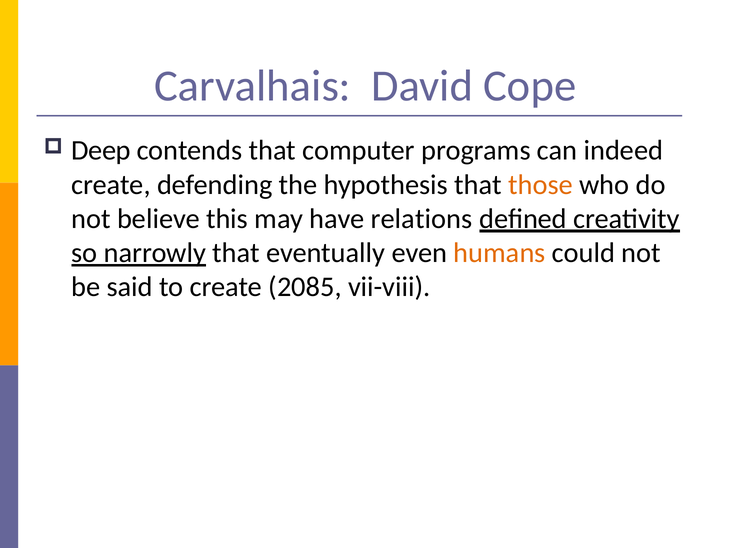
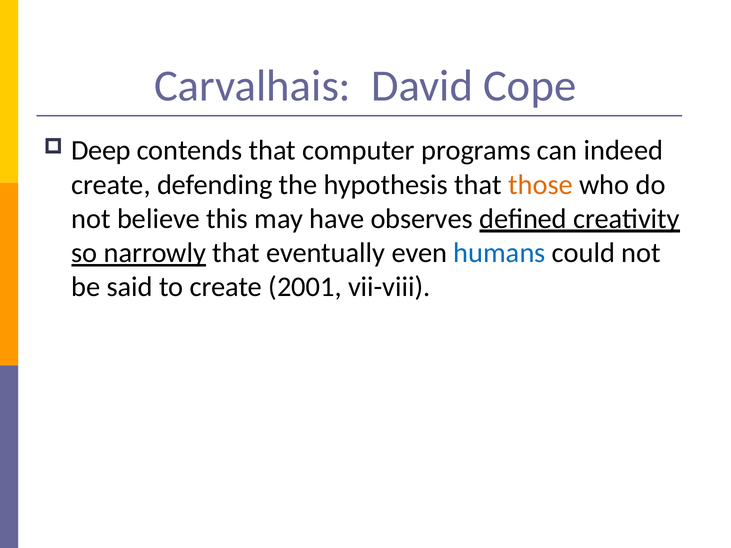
relations: relations -> observes (422, 219)
humans colour: orange -> blue (500, 253)
2085: 2085 -> 2001 (305, 287)
